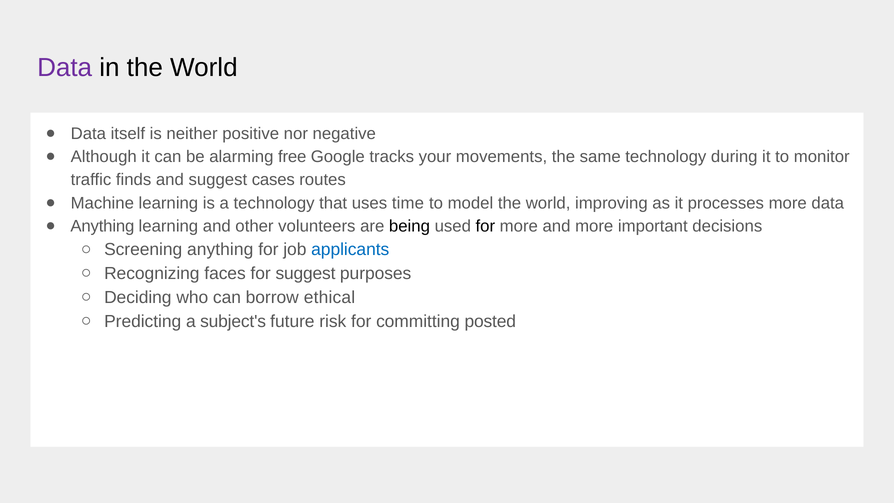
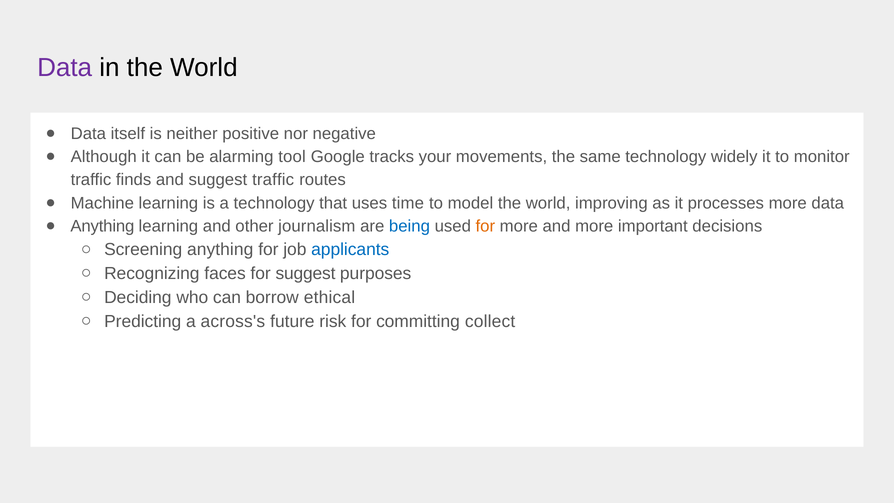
free: free -> tool (292, 157)
during: during -> widely (734, 157)
suggest cases: cases -> traffic (273, 180)
volunteers: volunteers -> journalism (317, 226)
being colour: black -> blue (409, 226)
for colour: black -> orange (485, 226)
subject's: subject's -> across's (233, 321)
posted: posted -> collect (490, 321)
